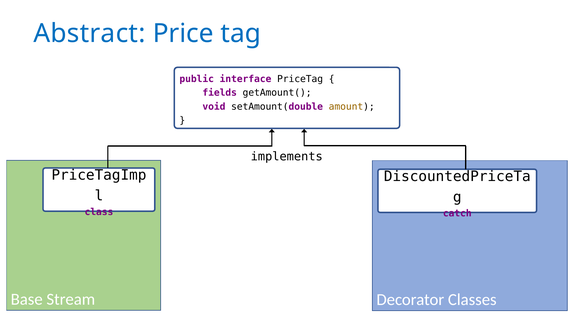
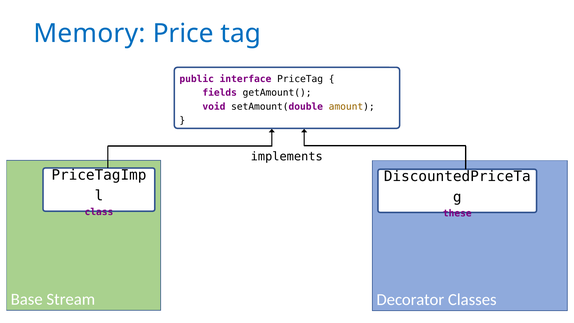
Abstract: Abstract -> Memory (89, 33)
catch: catch -> these (457, 213)
